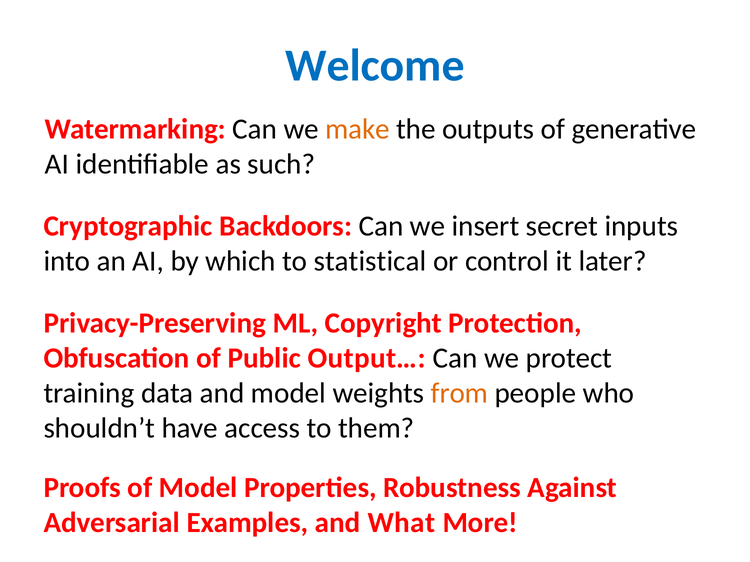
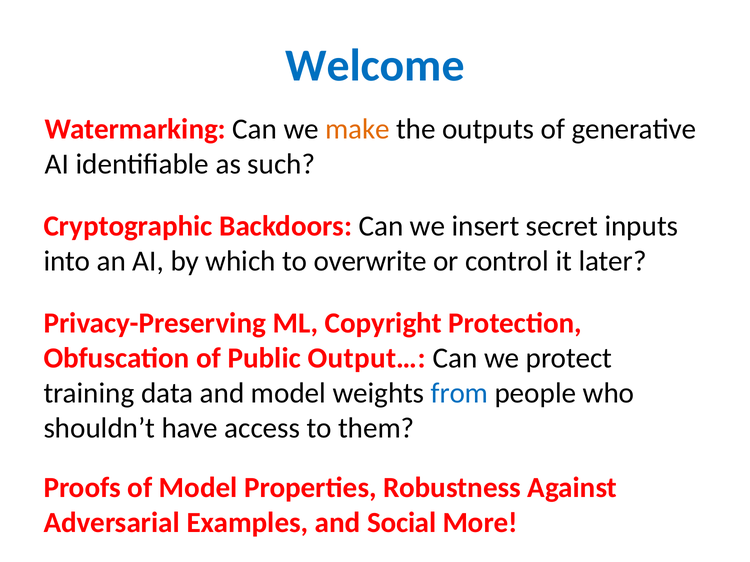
statistical: statistical -> overwrite (370, 261)
from colour: orange -> blue (459, 394)
What: What -> Social (402, 523)
